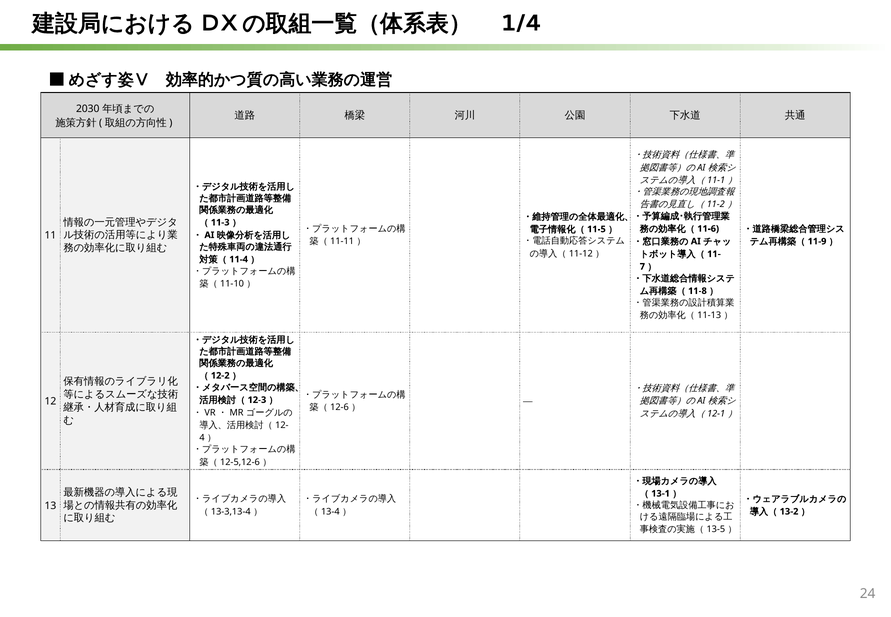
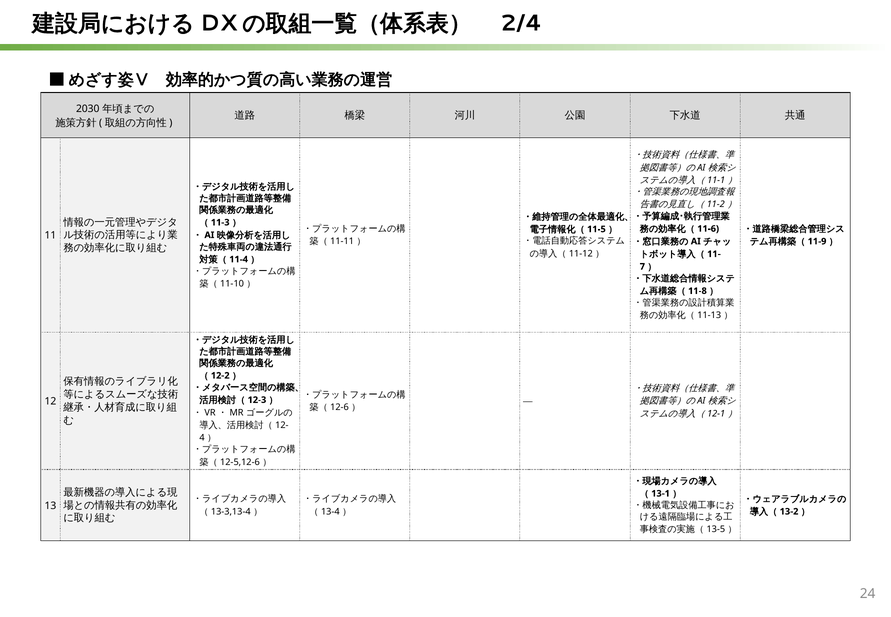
1/4: 1/4 -> 2/4 (521, 23)
